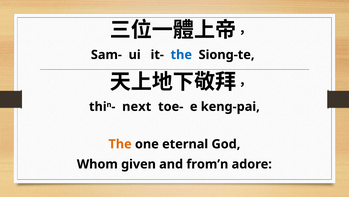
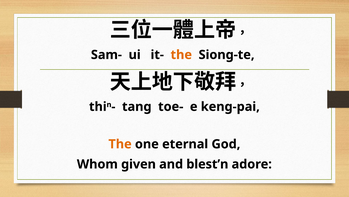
the colour: blue -> orange (181, 55)
next: next -> tang (137, 106)
from’n: from’n -> blest’n (207, 164)
